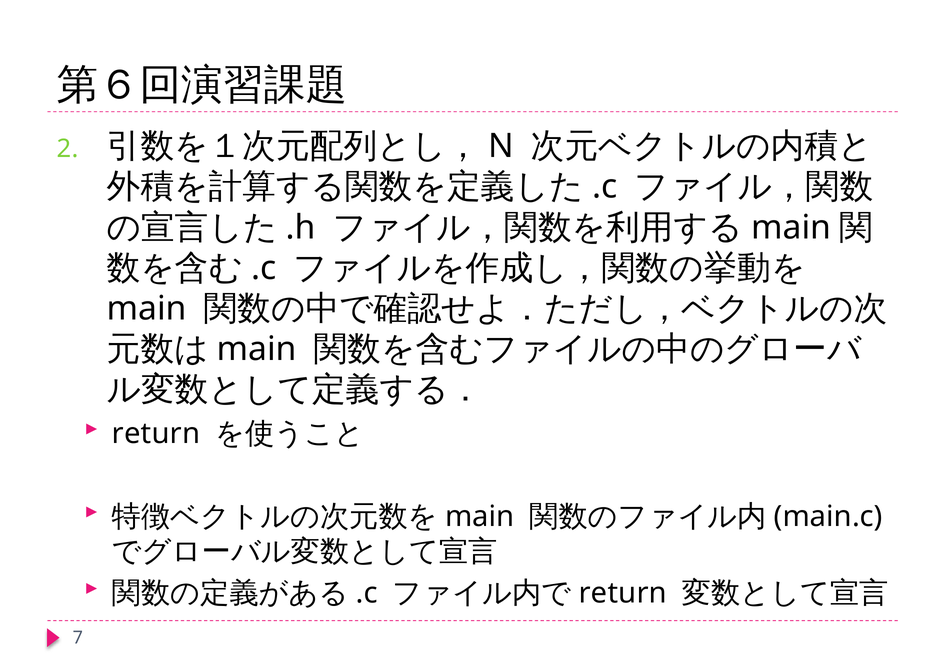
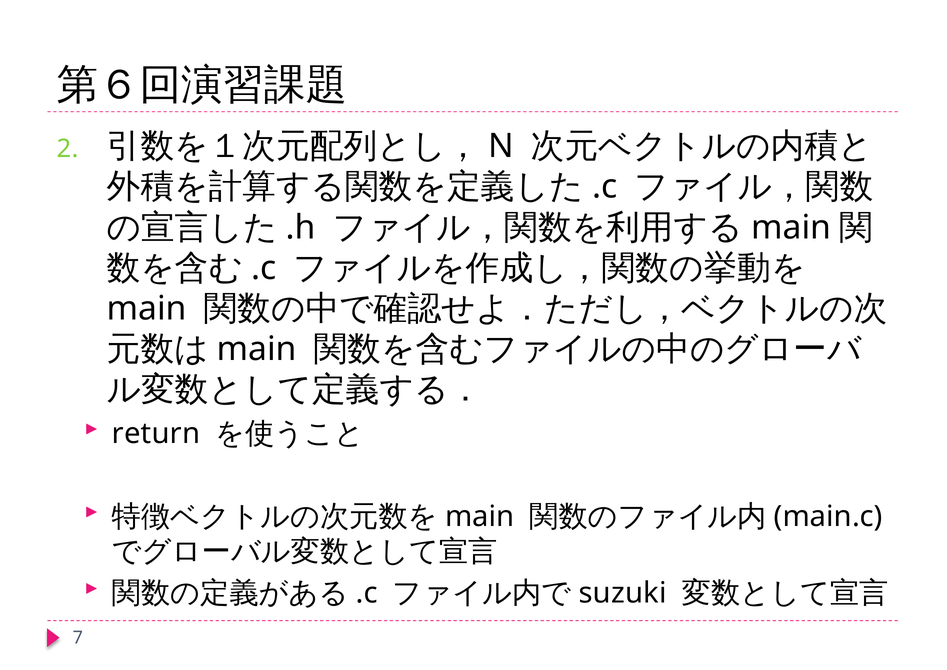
return: return -> suzuki (623, 593)
